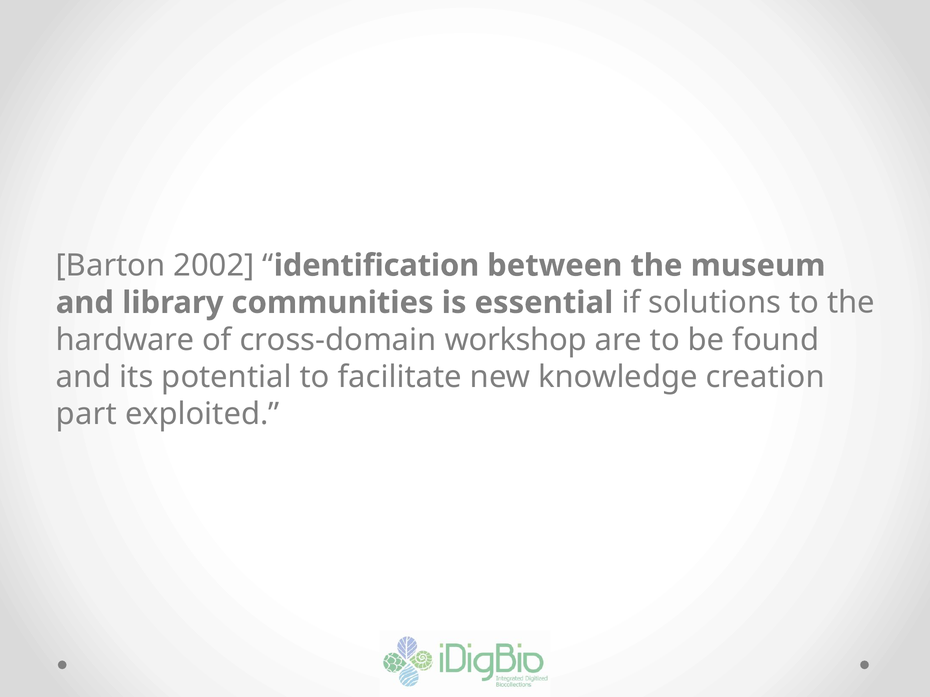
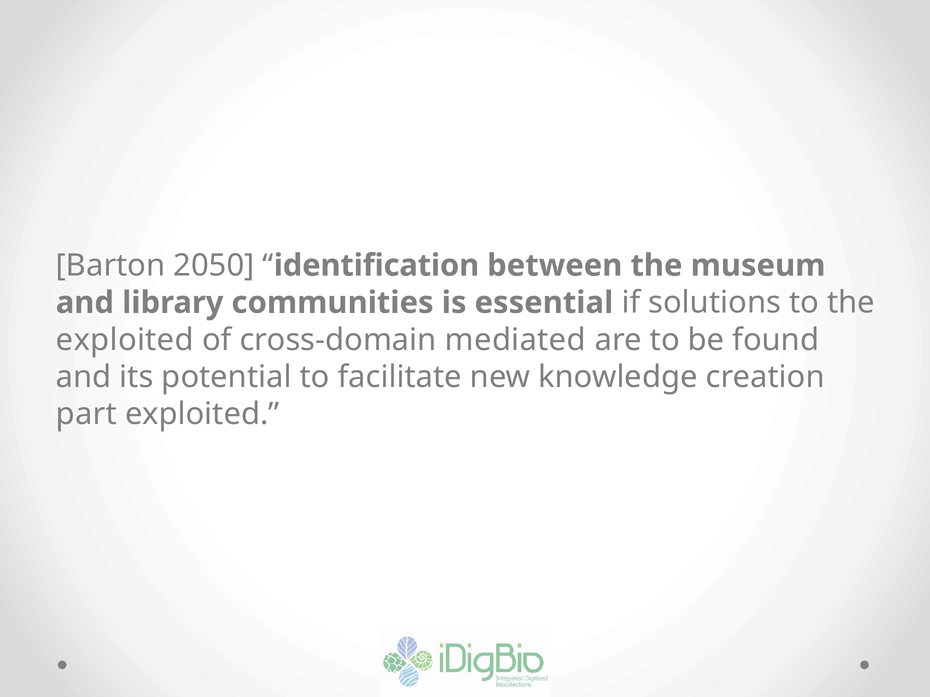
2002: 2002 -> 2050 (214, 266)
hardware: hardware -> exploited (125, 340)
workshop: workshop -> mediated (515, 340)
